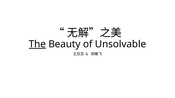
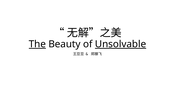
Unsolvable underline: none -> present (121, 44)
